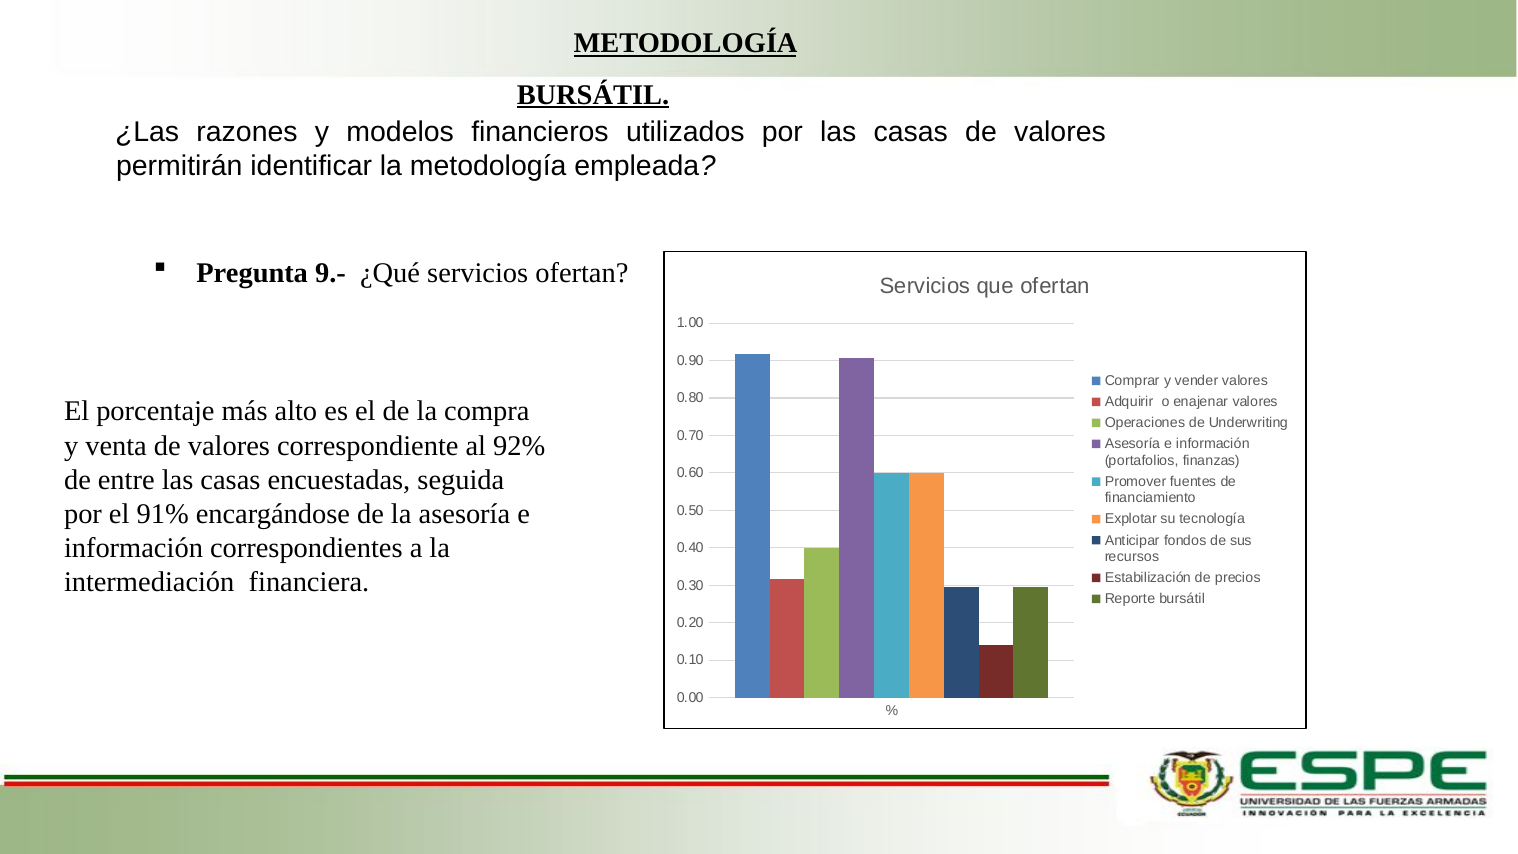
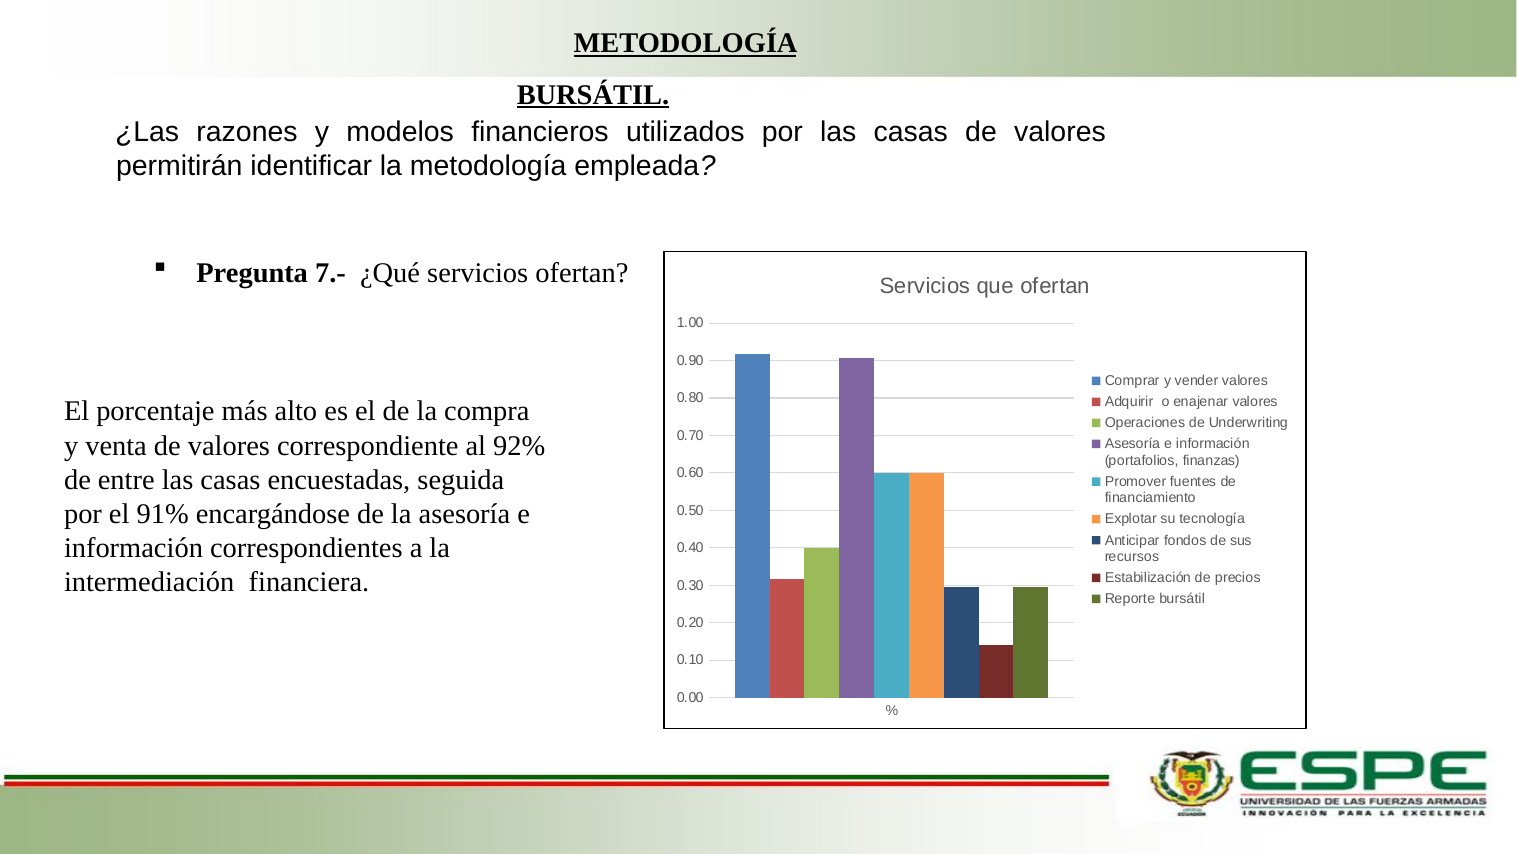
9.-: 9.- -> 7.- (331, 273)
